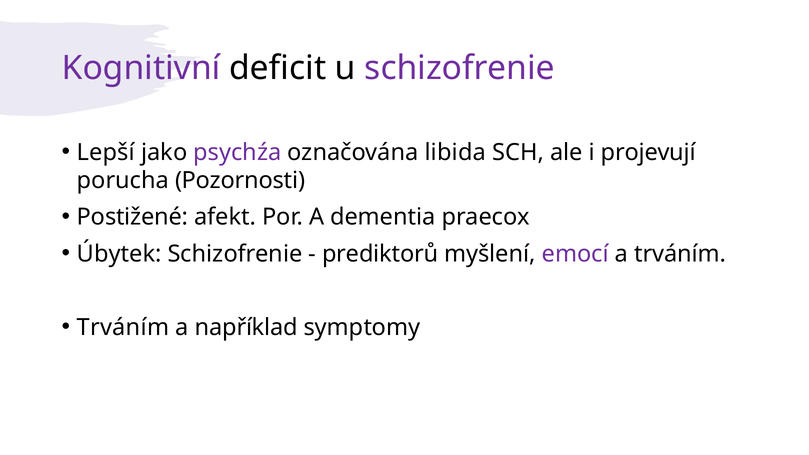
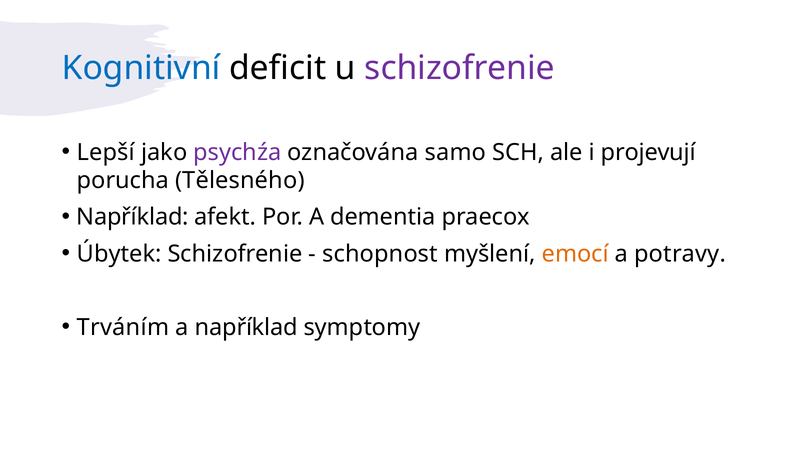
Kognitivní colour: purple -> blue (141, 68)
libida: libida -> samo (455, 152)
Pozornosti: Pozornosti -> Tělesného (240, 181)
Postižené: Postižené -> Například (133, 217)
prediktorů: prediktorů -> schopnost (380, 254)
emocí colour: purple -> orange (575, 254)
a trváním: trváním -> potravy (680, 254)
